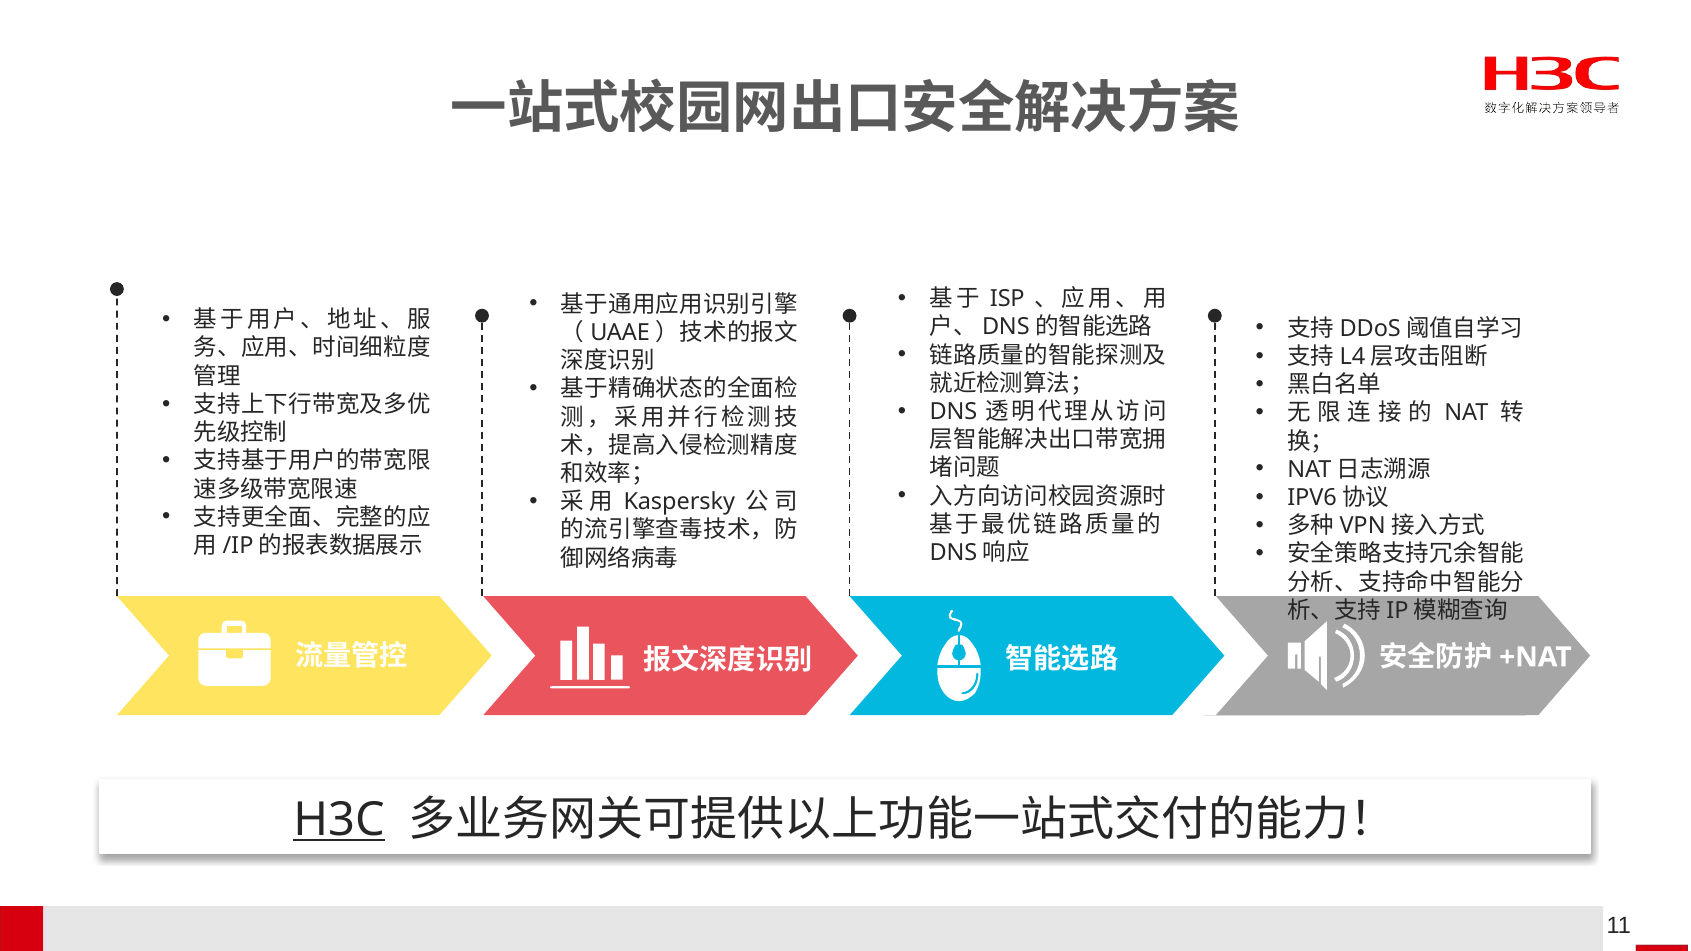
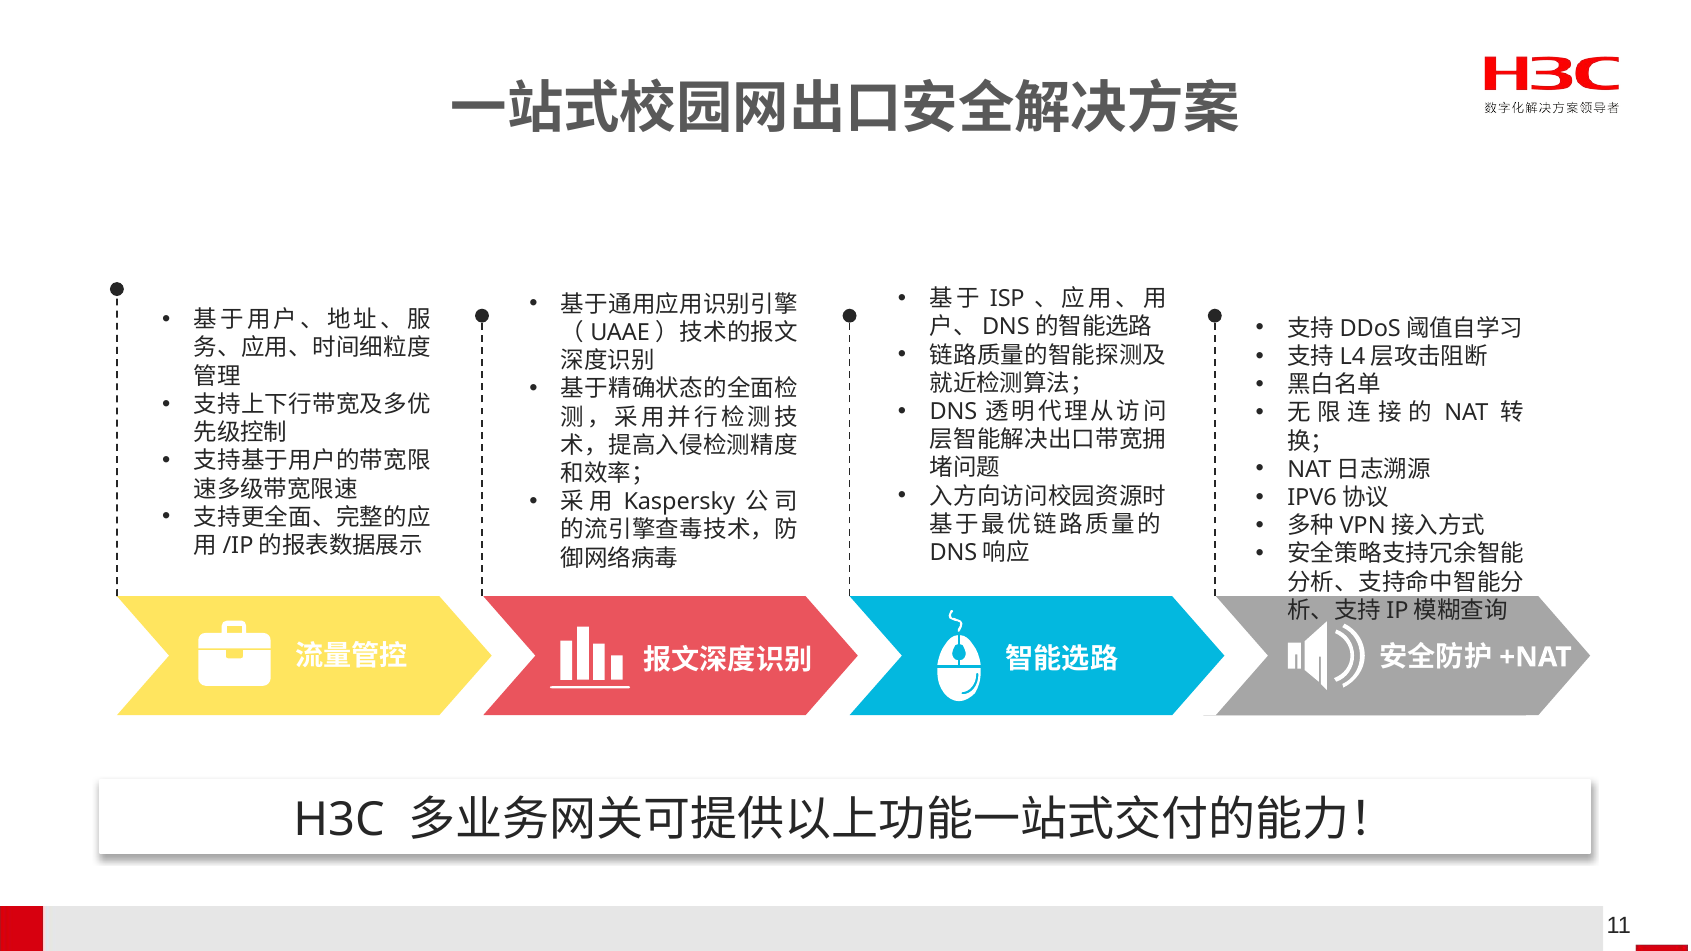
H3C underline: present -> none (339, 820)
